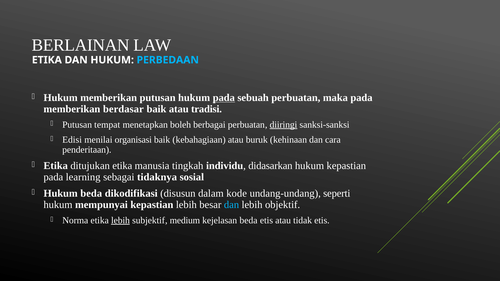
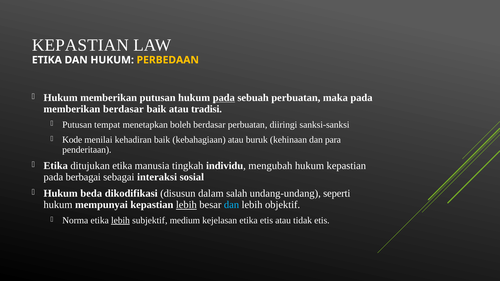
BERLAINAN: BERLAINAN -> KEPASTIAN (80, 45)
PERBEDAAN colour: light blue -> yellow (168, 60)
boleh berbagai: berbagai -> berdasar (209, 125)
diiringi underline: present -> none (283, 125)
Edisi: Edisi -> Kode (72, 140)
organisasi: organisasi -> kehadiran (133, 140)
cara: cara -> para (333, 140)
didasarkan: didasarkan -> mengubah (270, 166)
learning: learning -> berbagai (83, 177)
tidaknya: tidaknya -> interaksi (157, 177)
kode: kode -> salah (237, 194)
lebih underline: none -> present (186, 205)
kejelasan beda: beda -> etika (249, 221)
